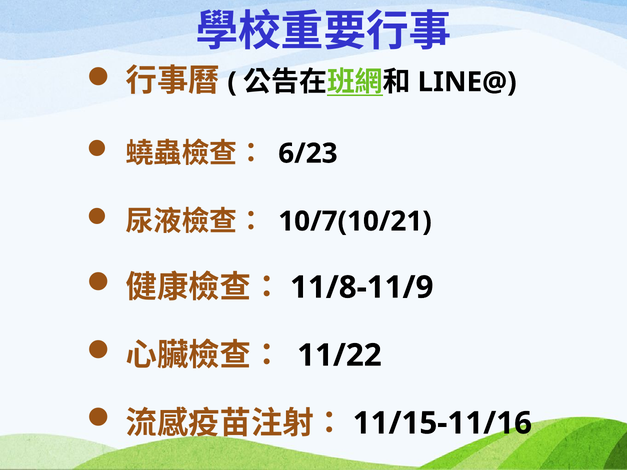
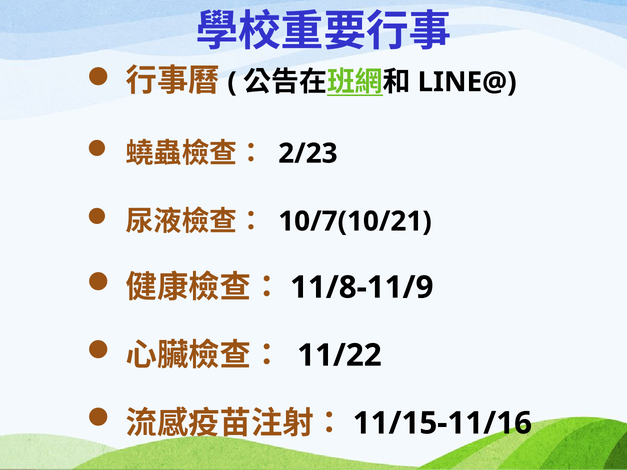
6/23: 6/23 -> 2/23 (308, 154)
